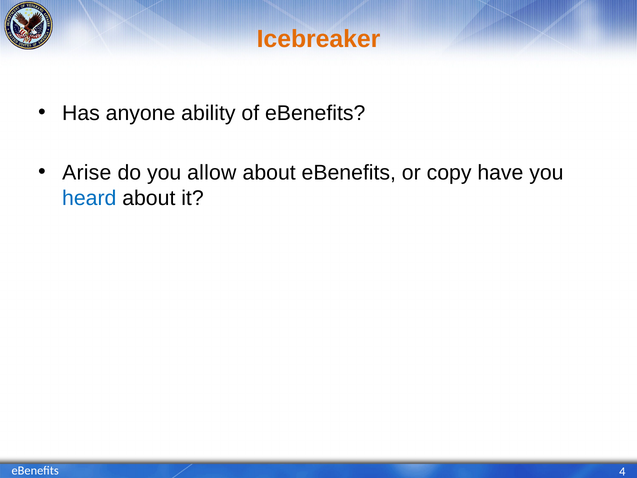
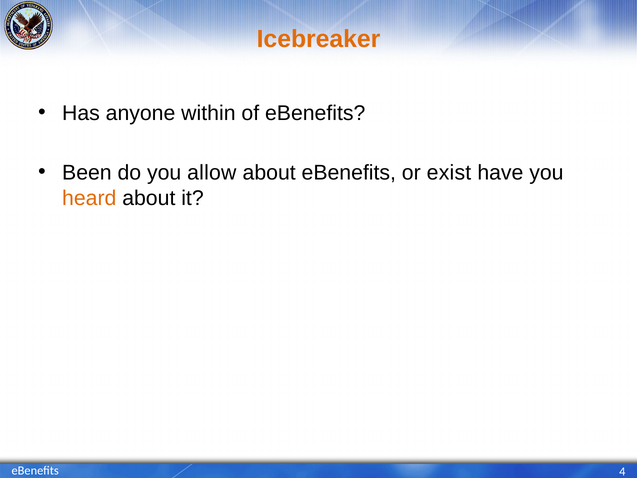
ability: ability -> within (208, 113)
Arise: Arise -> Been (87, 172)
copy: copy -> exist (449, 172)
heard colour: blue -> orange (89, 198)
